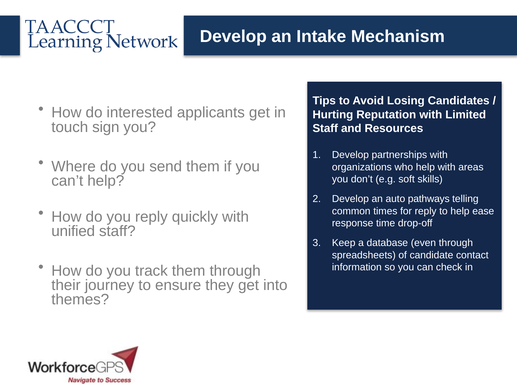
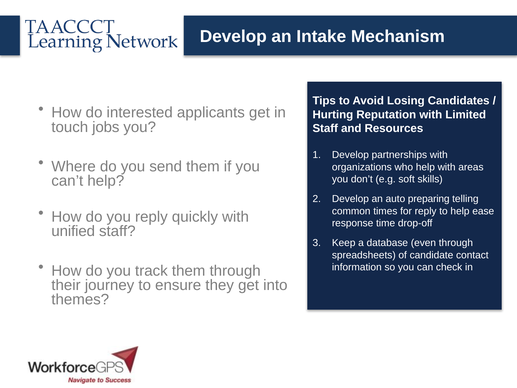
sign: sign -> jobs (106, 127)
pathways: pathways -> preparing (429, 199)
